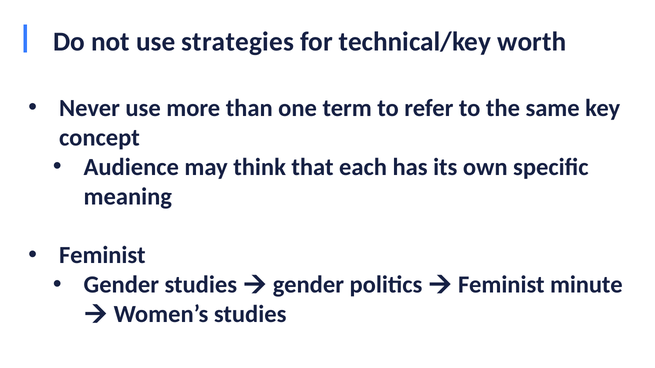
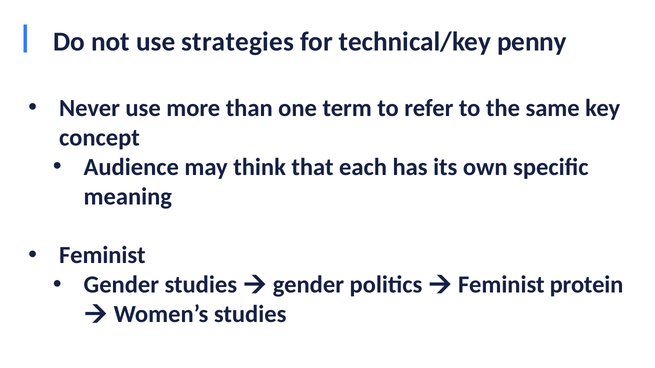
worth: worth -> penny (532, 42)
minute: minute -> protein (586, 285)
